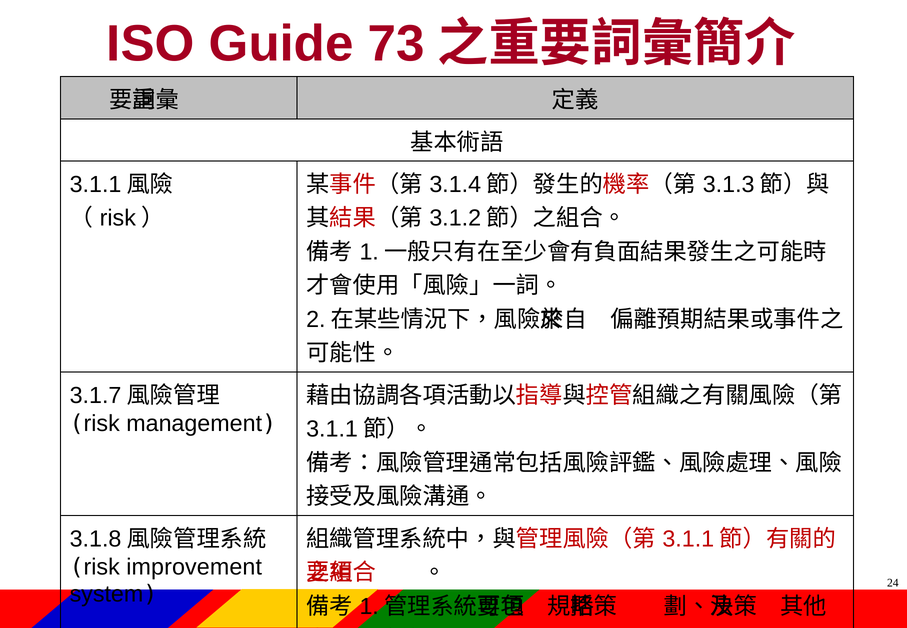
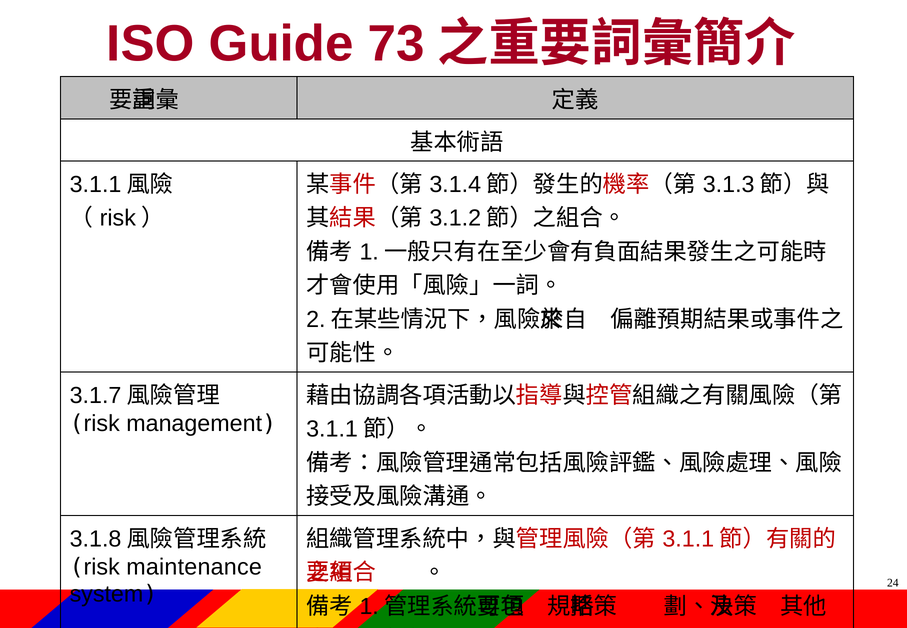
improvement: improvement -> maintenance (194, 567)
